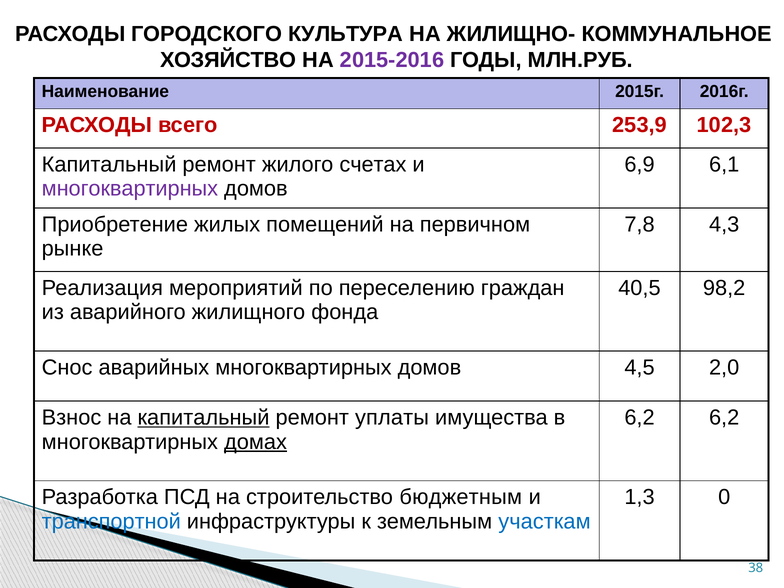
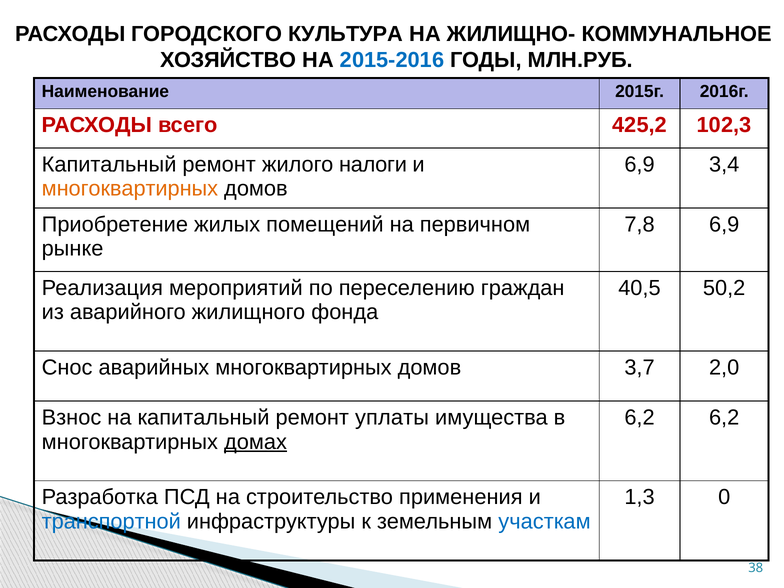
2015-2016 colour: purple -> blue (392, 60)
253,9: 253,9 -> 425,2 (640, 125)
счетах: счетах -> налоги (373, 164)
6,1: 6,1 -> 3,4 (724, 164)
многоквартирных colour: purple -> orange (130, 189)
7,8 4,3: 4,3 -> 6,9 (724, 224)
98,2: 98,2 -> 50,2 (724, 288)
4,5: 4,5 -> 3,7 (640, 367)
капитальный underline: present -> none (203, 418)
бюджетным: бюджетным -> применения (461, 497)
